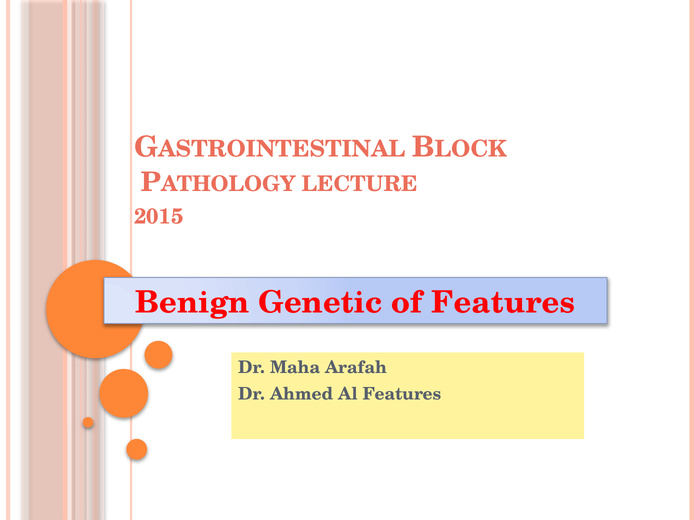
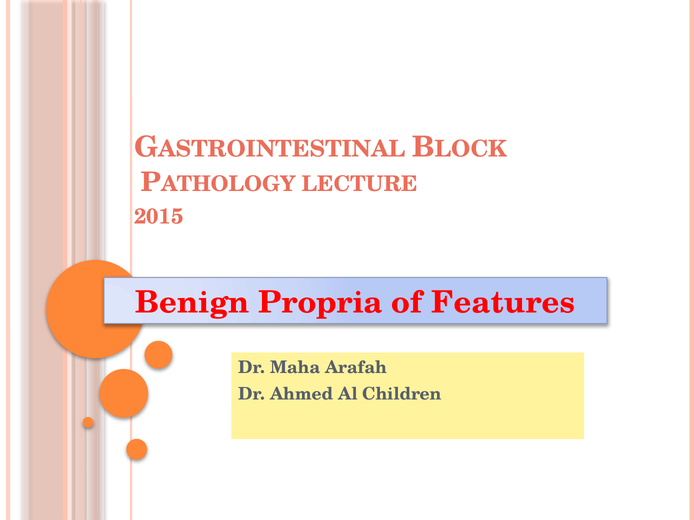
Genetic: Genetic -> Propria (321, 303)
Features: Features -> Children (402, 394)
